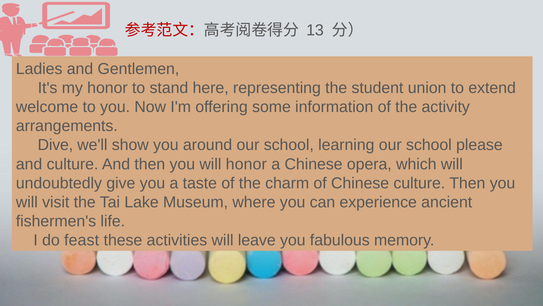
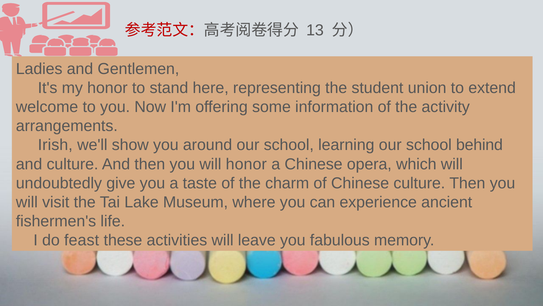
Dive: Dive -> Irish (55, 145)
please: please -> behind (479, 145)
